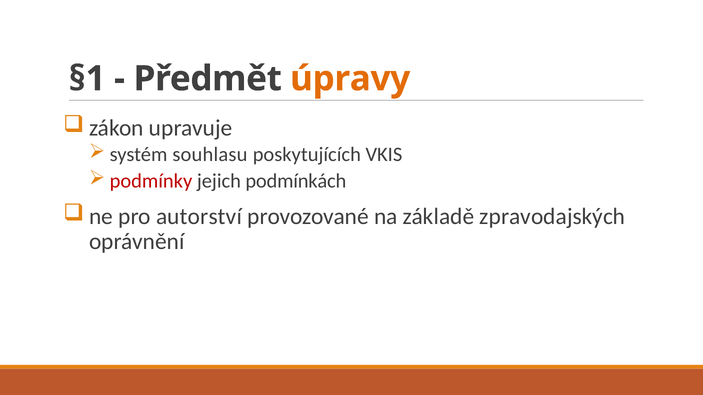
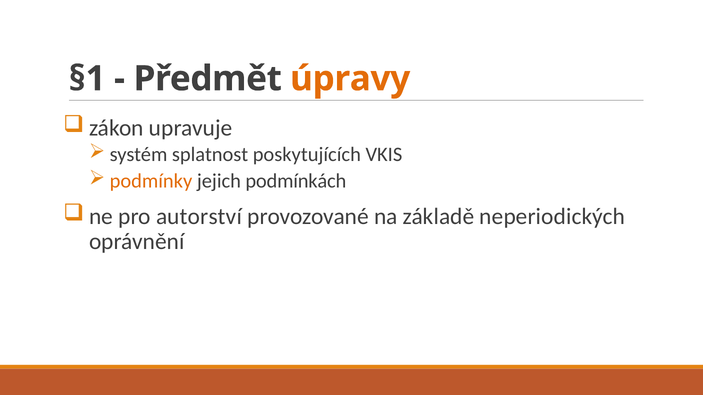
souhlasu: souhlasu -> splatnost (210, 155)
podmínky colour: red -> orange (151, 181)
zpravodajských: zpravodajských -> neperiodických (552, 217)
